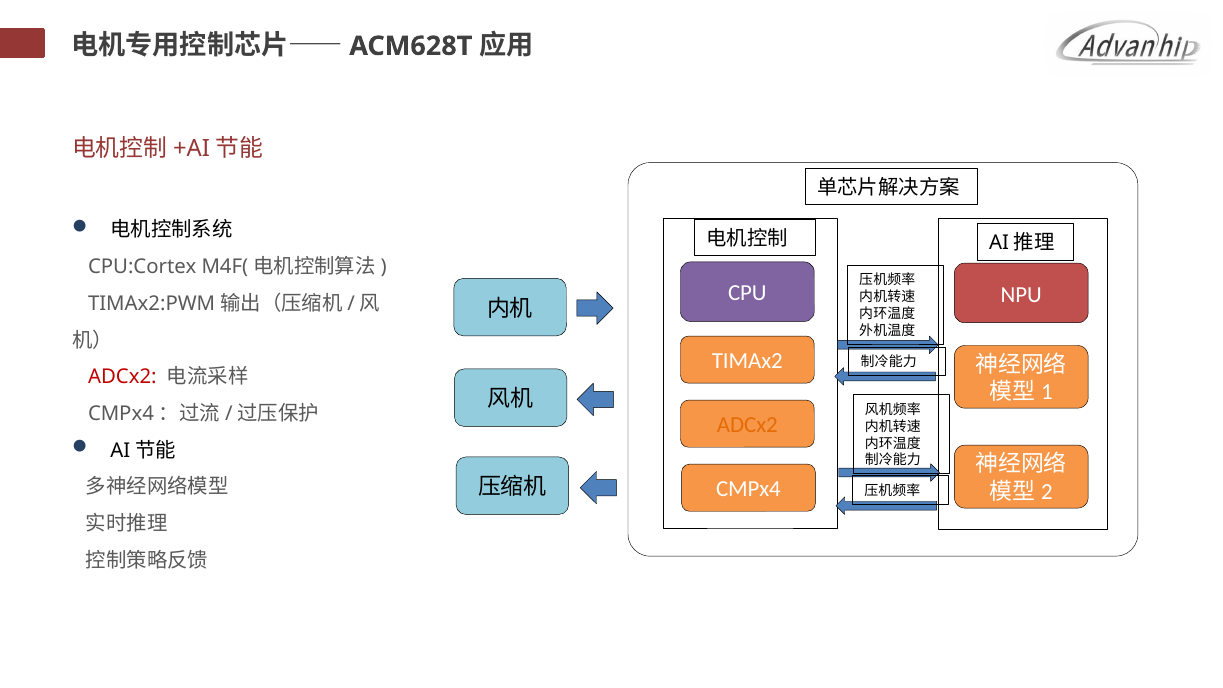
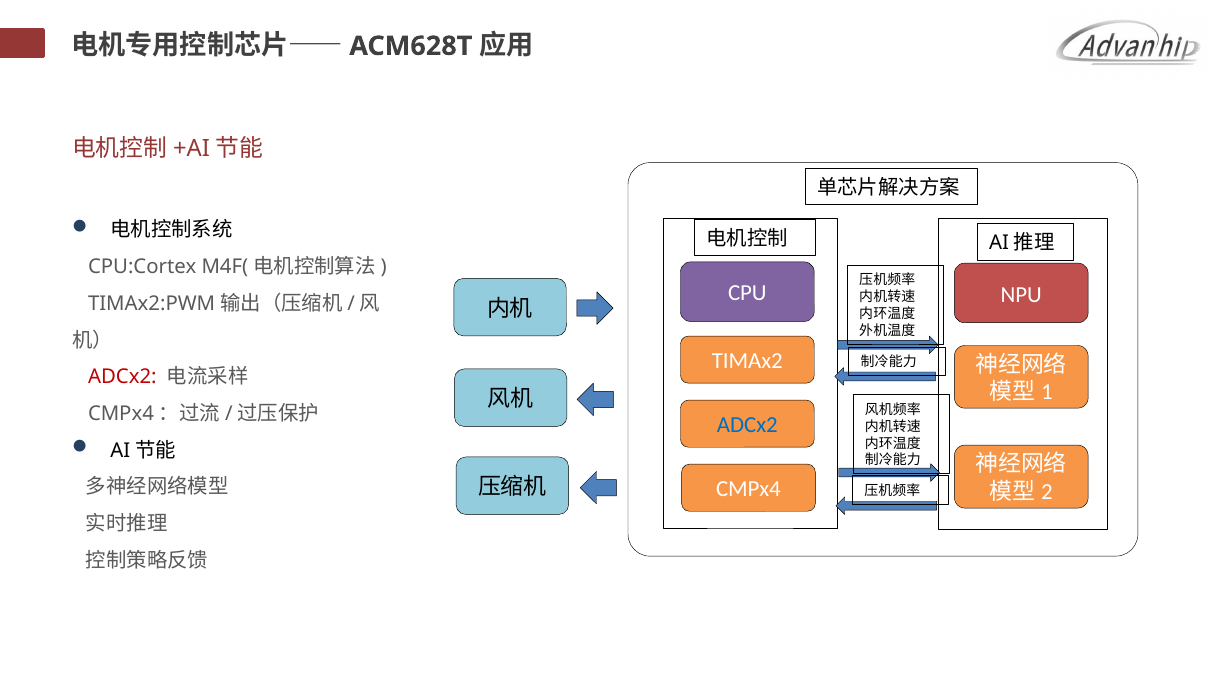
ADCx2 colour: orange -> blue (747, 425)
